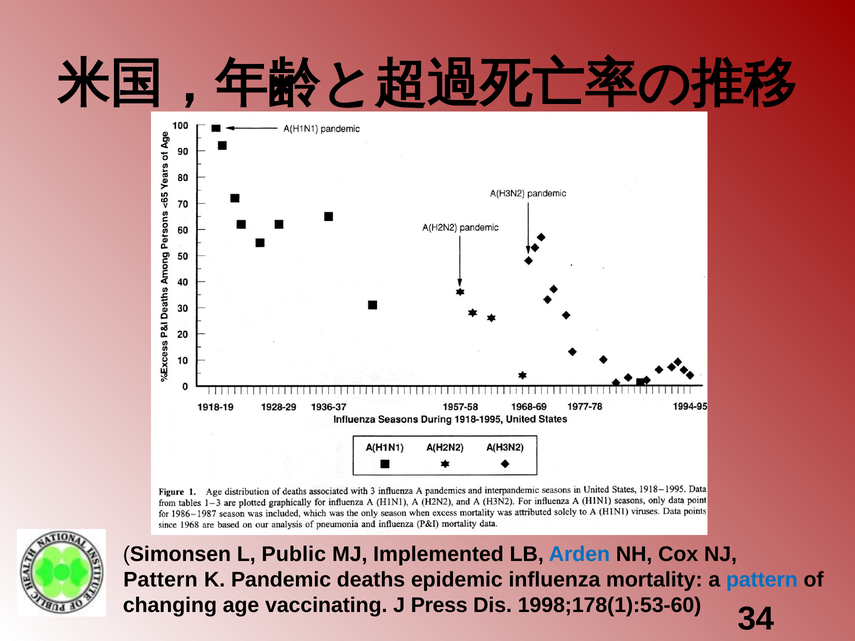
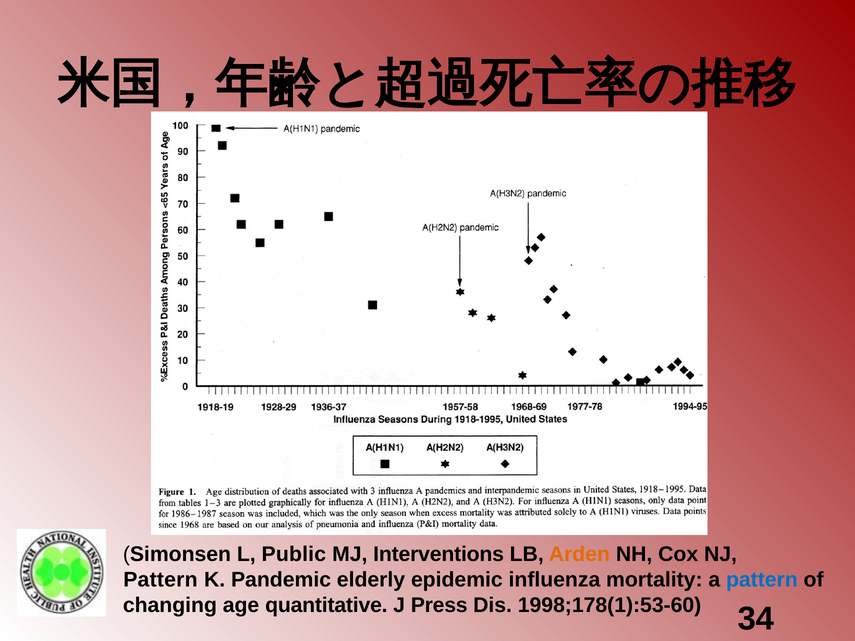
Implemented: Implemented -> Interventions (439, 555)
Arden colour: blue -> orange (579, 555)
deaths: deaths -> elderly (371, 580)
vaccinating: vaccinating -> quantitative (326, 606)
